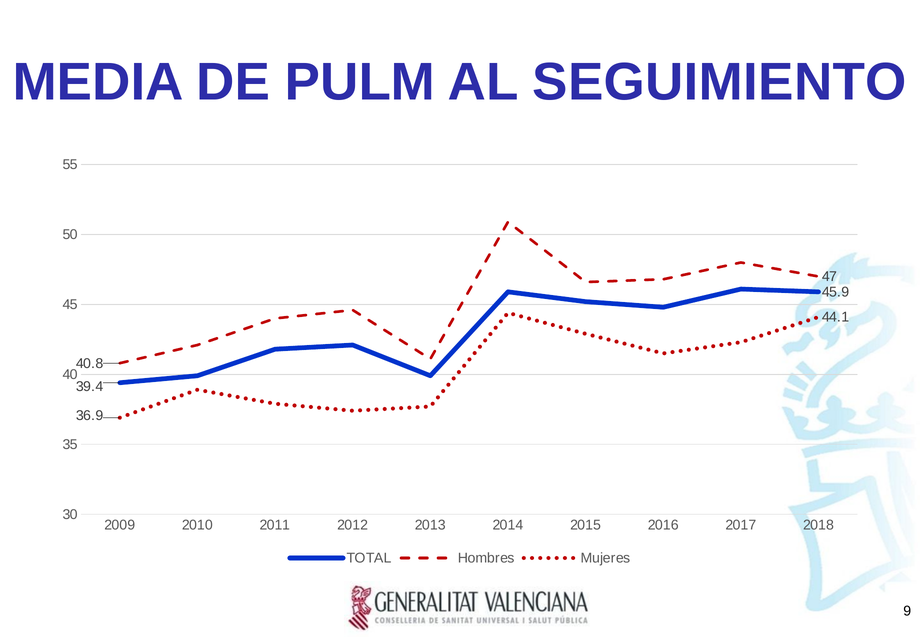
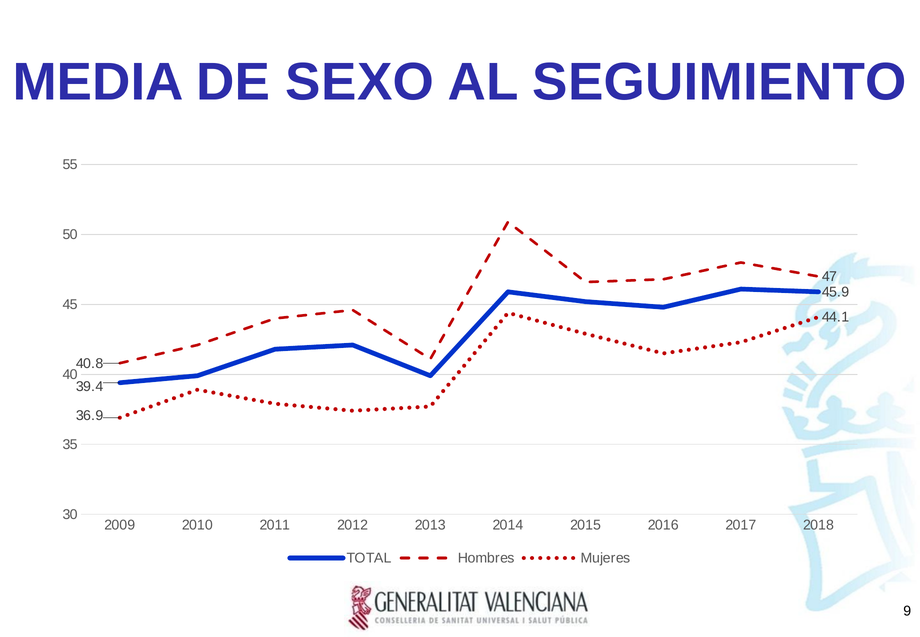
PULM: PULM -> SEXO (360, 82)
